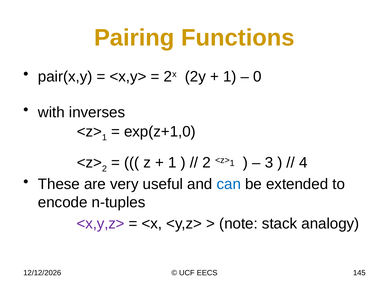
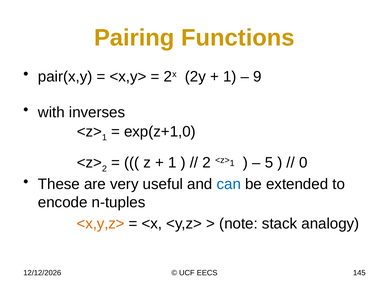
0: 0 -> 9 (257, 77)
3: 3 -> 5 (269, 163)
4: 4 -> 0 (303, 163)
<x,y,z> colour: purple -> orange (101, 223)
